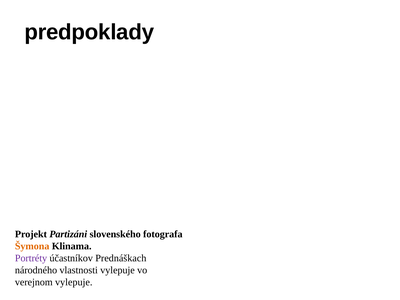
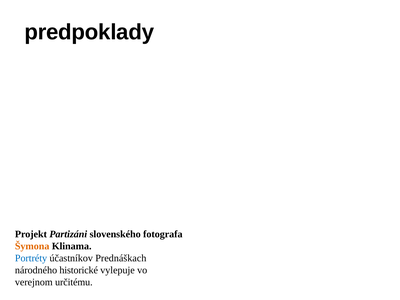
Portréty colour: purple -> blue (31, 258)
vlastnosti: vlastnosti -> historické (79, 270)
verejnom vylepuje: vylepuje -> určitému (74, 282)
